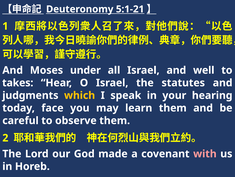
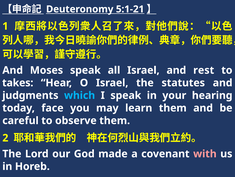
Moses under: under -> speak (85, 70)
well: well -> rest (204, 70)
which colour: yellow -> light blue (80, 95)
